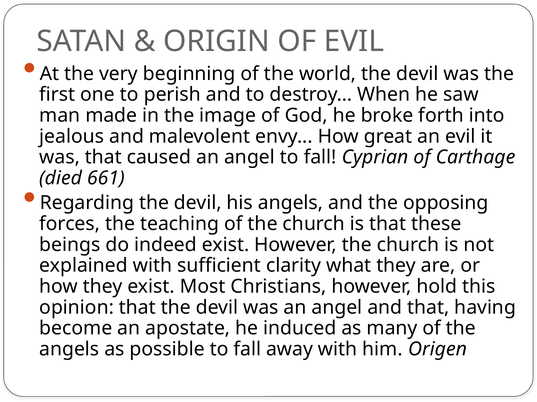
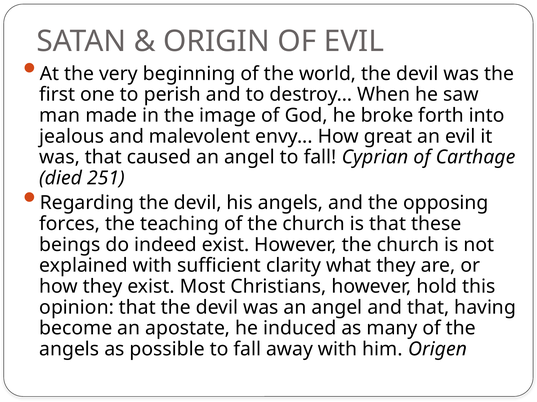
661: 661 -> 251 (106, 178)
